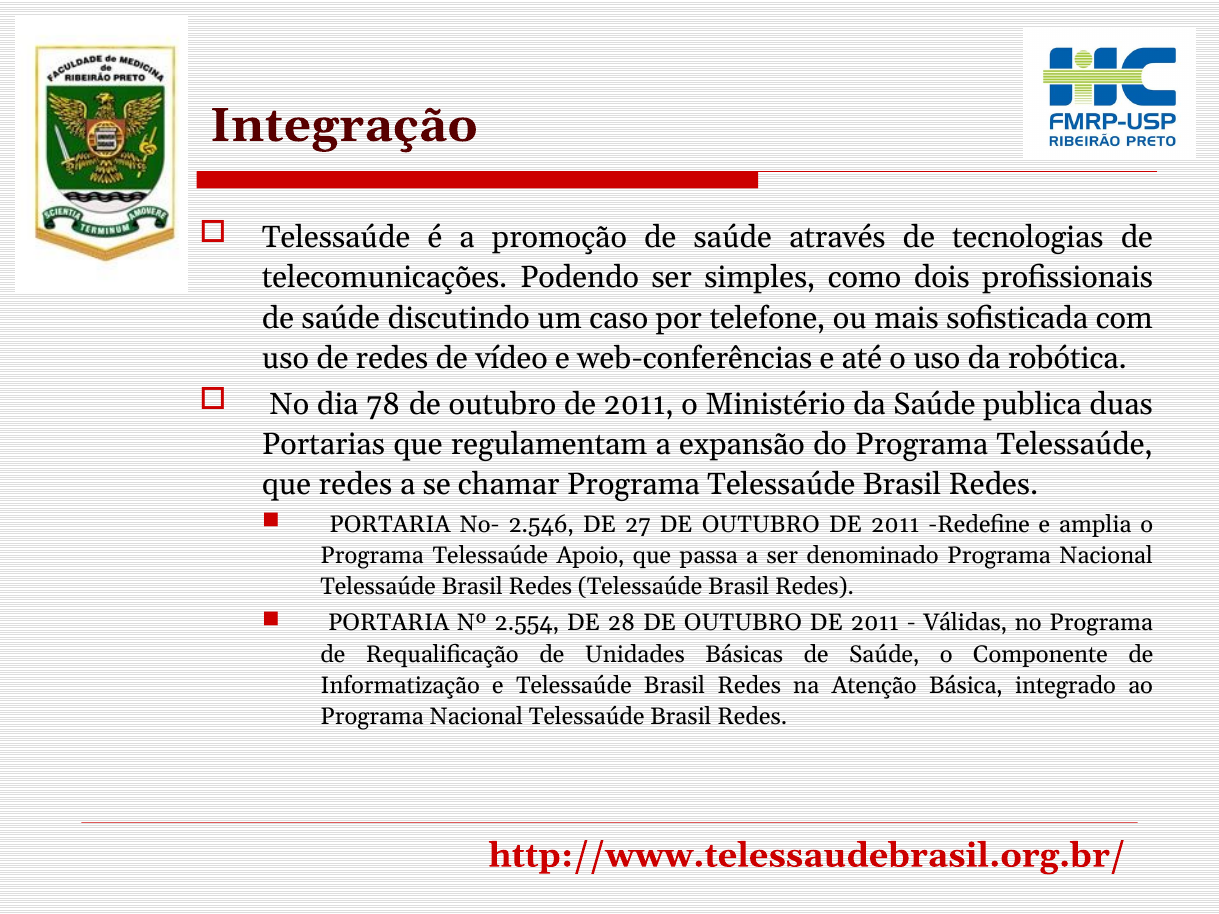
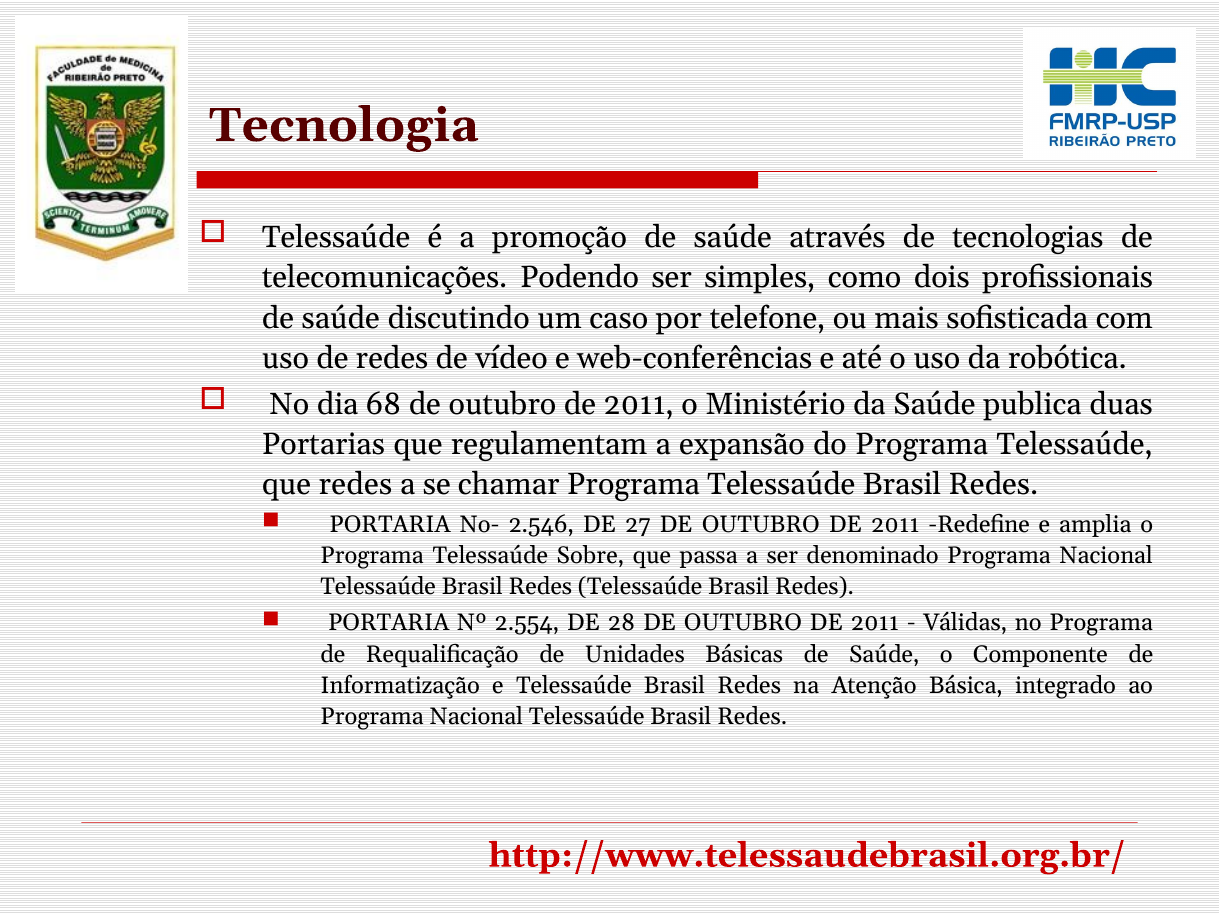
Integração: Integração -> Tecnologia (344, 125)
78: 78 -> 68 (384, 405)
Apoio: Apoio -> Sobre (590, 556)
